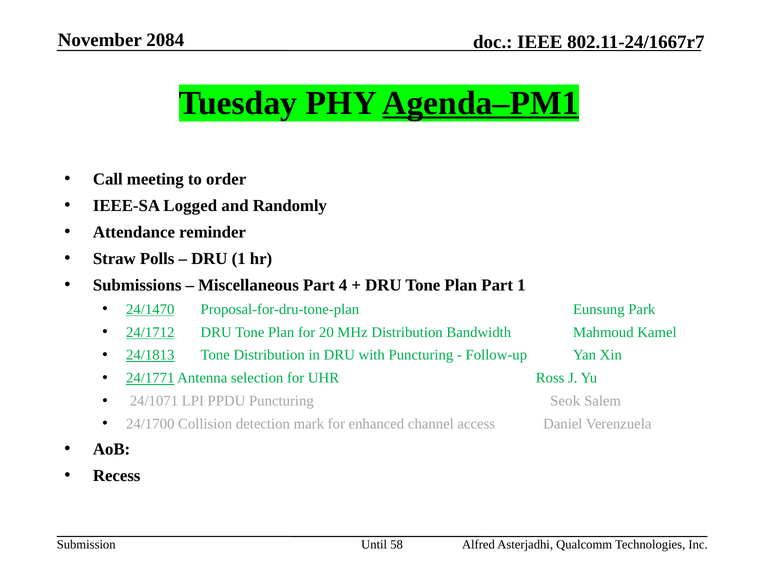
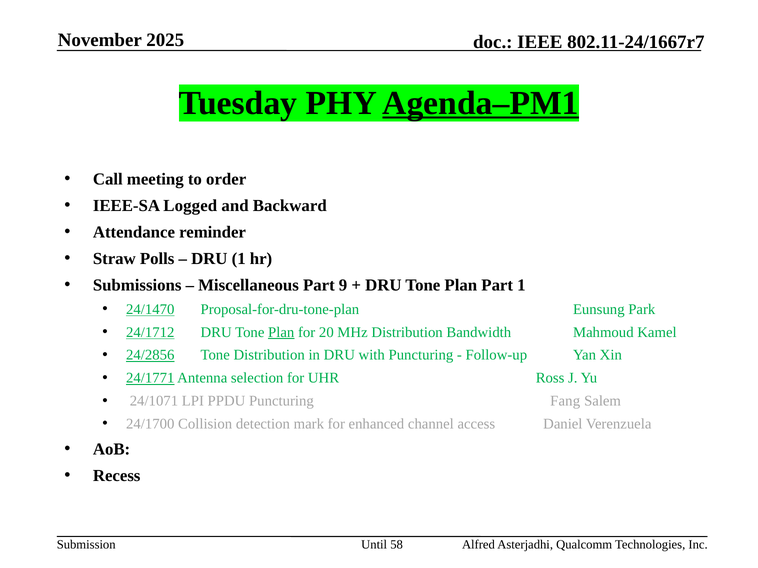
2084: 2084 -> 2025 (165, 40)
Randomly: Randomly -> Backward (290, 206)
4: 4 -> 9 (343, 285)
Plan underline: none -> present (281, 332)
24/1813: 24/1813 -> 24/2856 (150, 355)
Seok: Seok -> Fang (565, 401)
